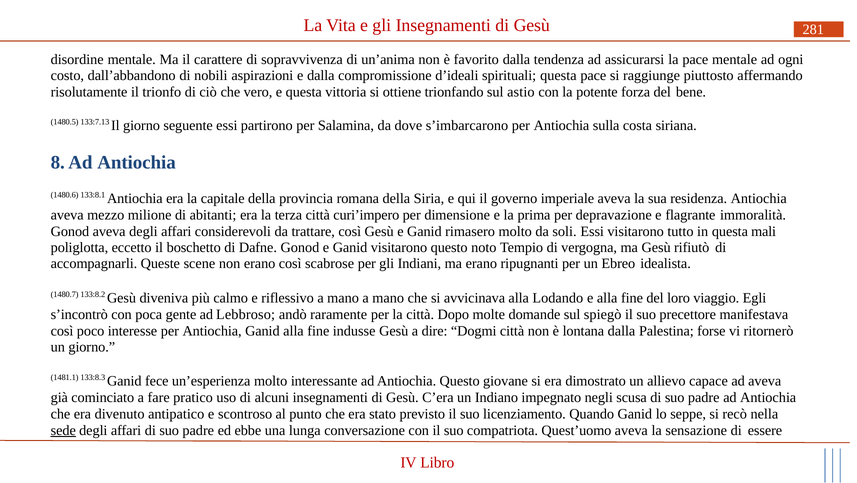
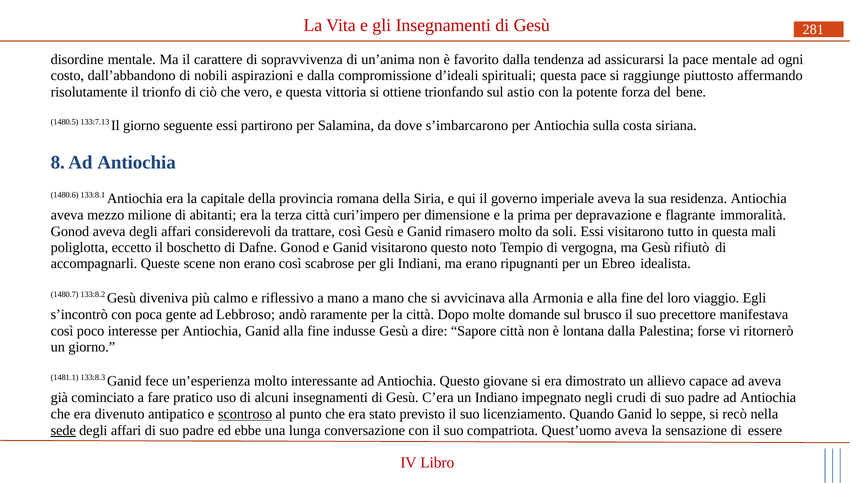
Lodando: Lodando -> Armonia (558, 298)
spiegò: spiegò -> brusco (603, 314)
Dogmi: Dogmi -> Sapore (474, 331)
scusa: scusa -> crudi (631, 397)
scontroso underline: none -> present (245, 414)
